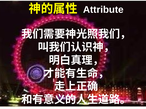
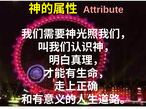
Attribute colour: white -> pink (103, 10)
